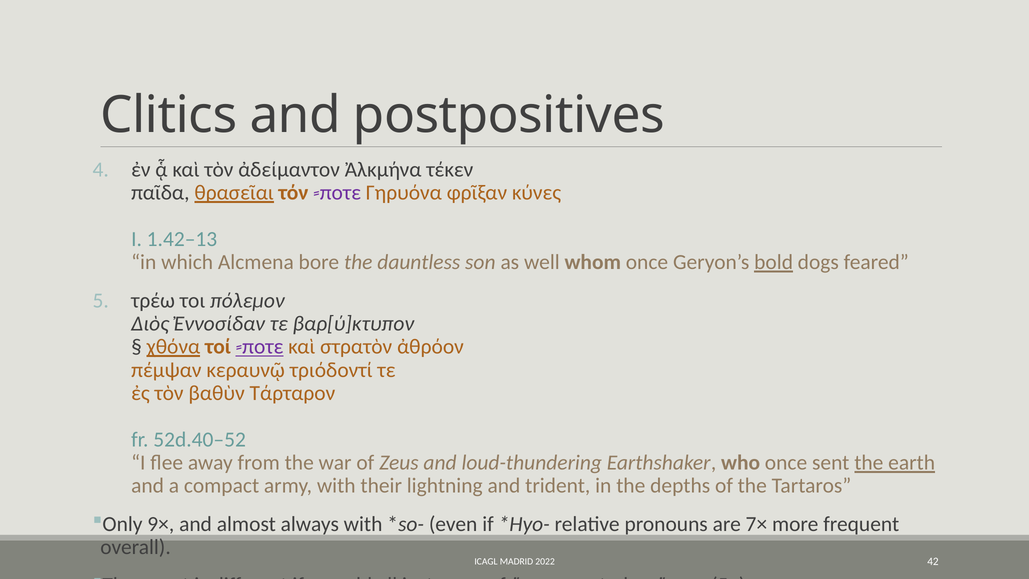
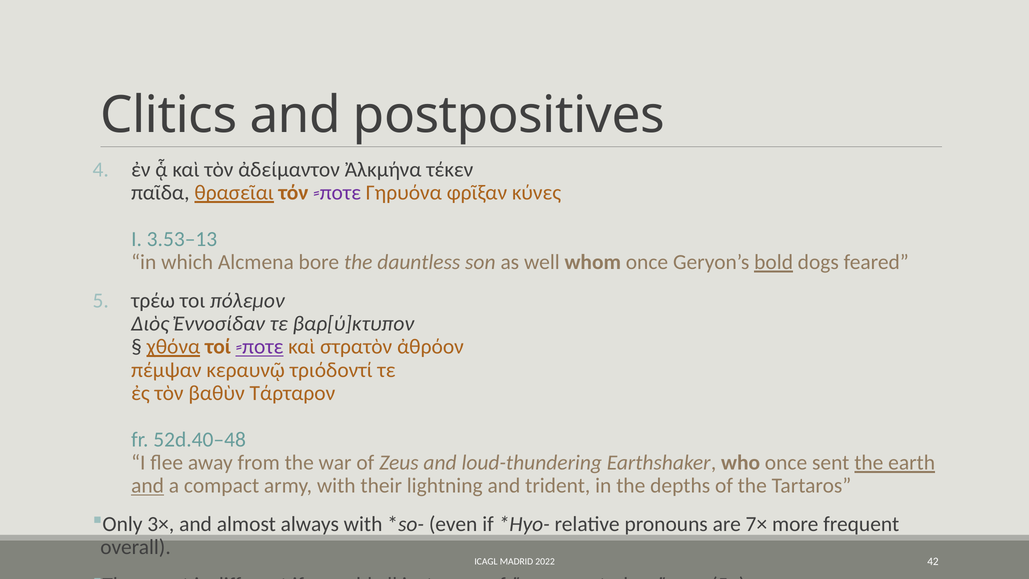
1.42–13: 1.42–13 -> 3.53–13 (182, 239)
52d.40–52: 52d.40–52 -> 52d.40–48 (200, 439)
and underline: none -> present (148, 486)
9×: 9× -> 3× (161, 524)
